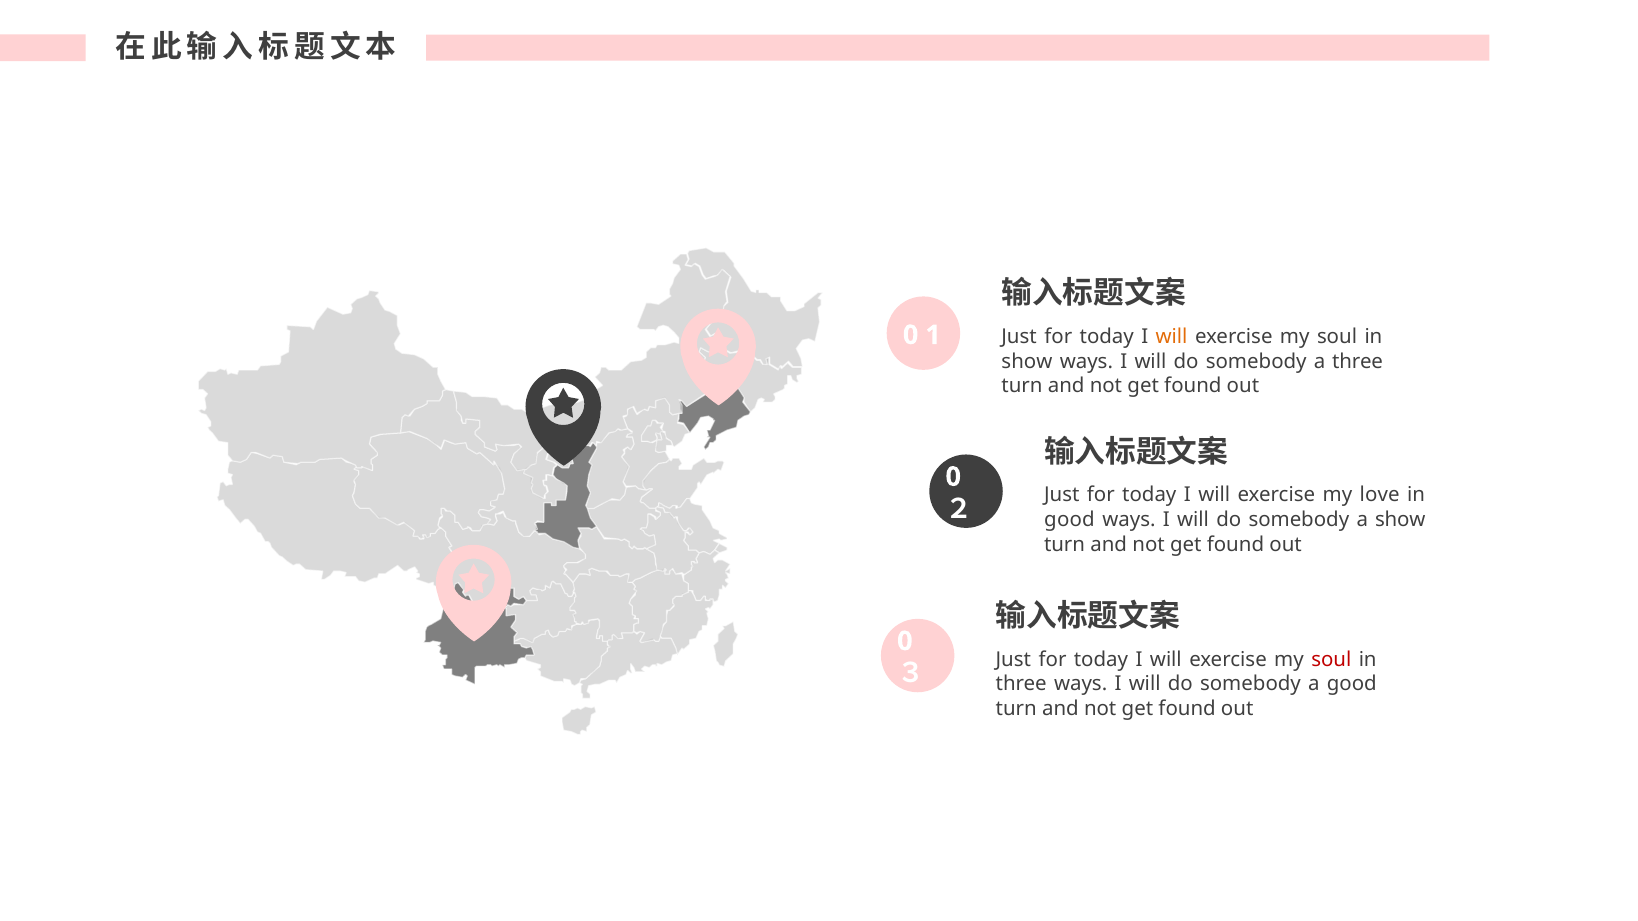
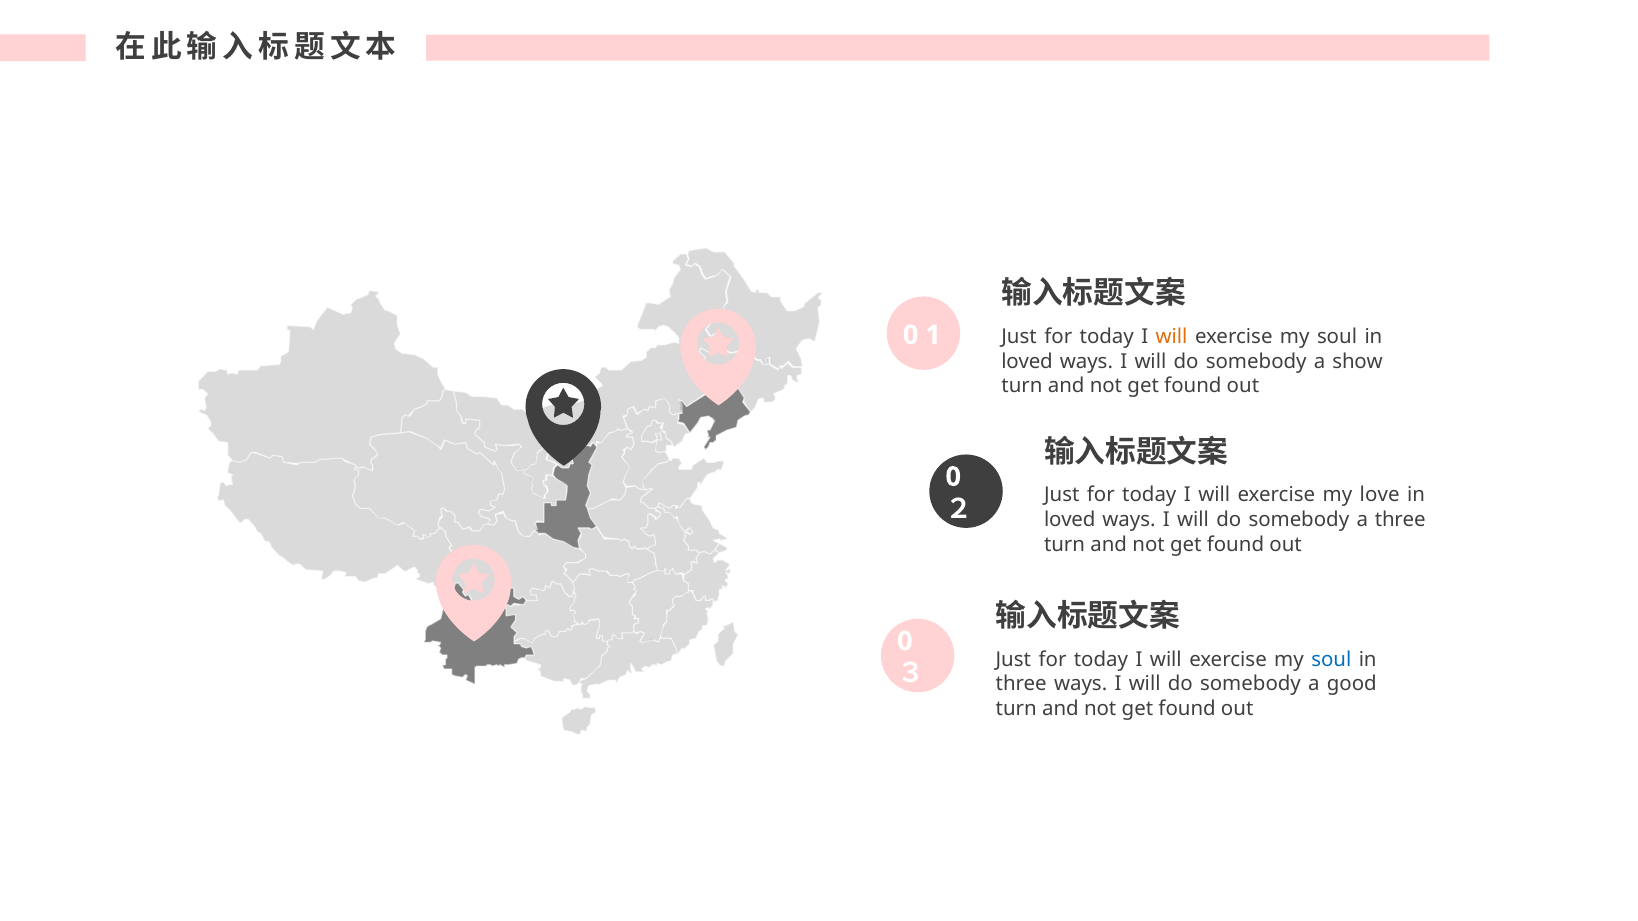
show: show -> loved (1027, 362)
a three: three -> show (1358, 362)
good: good -> loved (1070, 520)
a show: show -> three (1400, 520)
soul colour: red -> blue (1331, 660)
